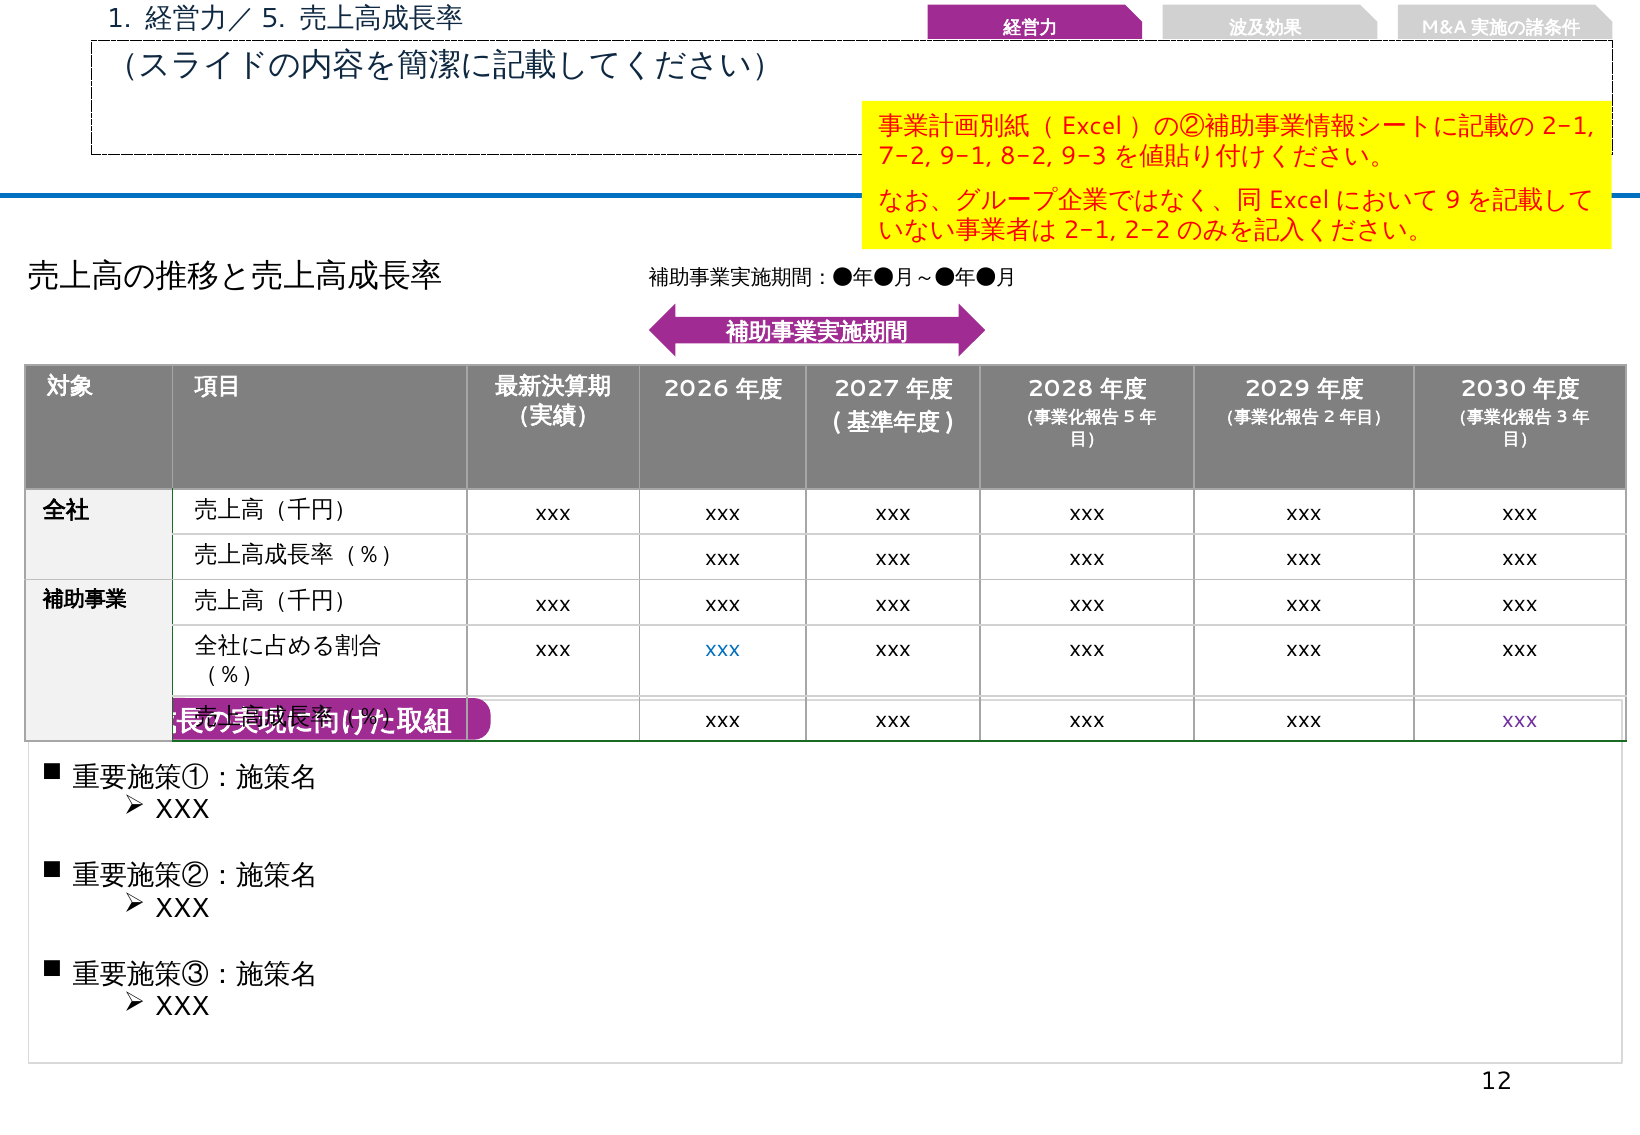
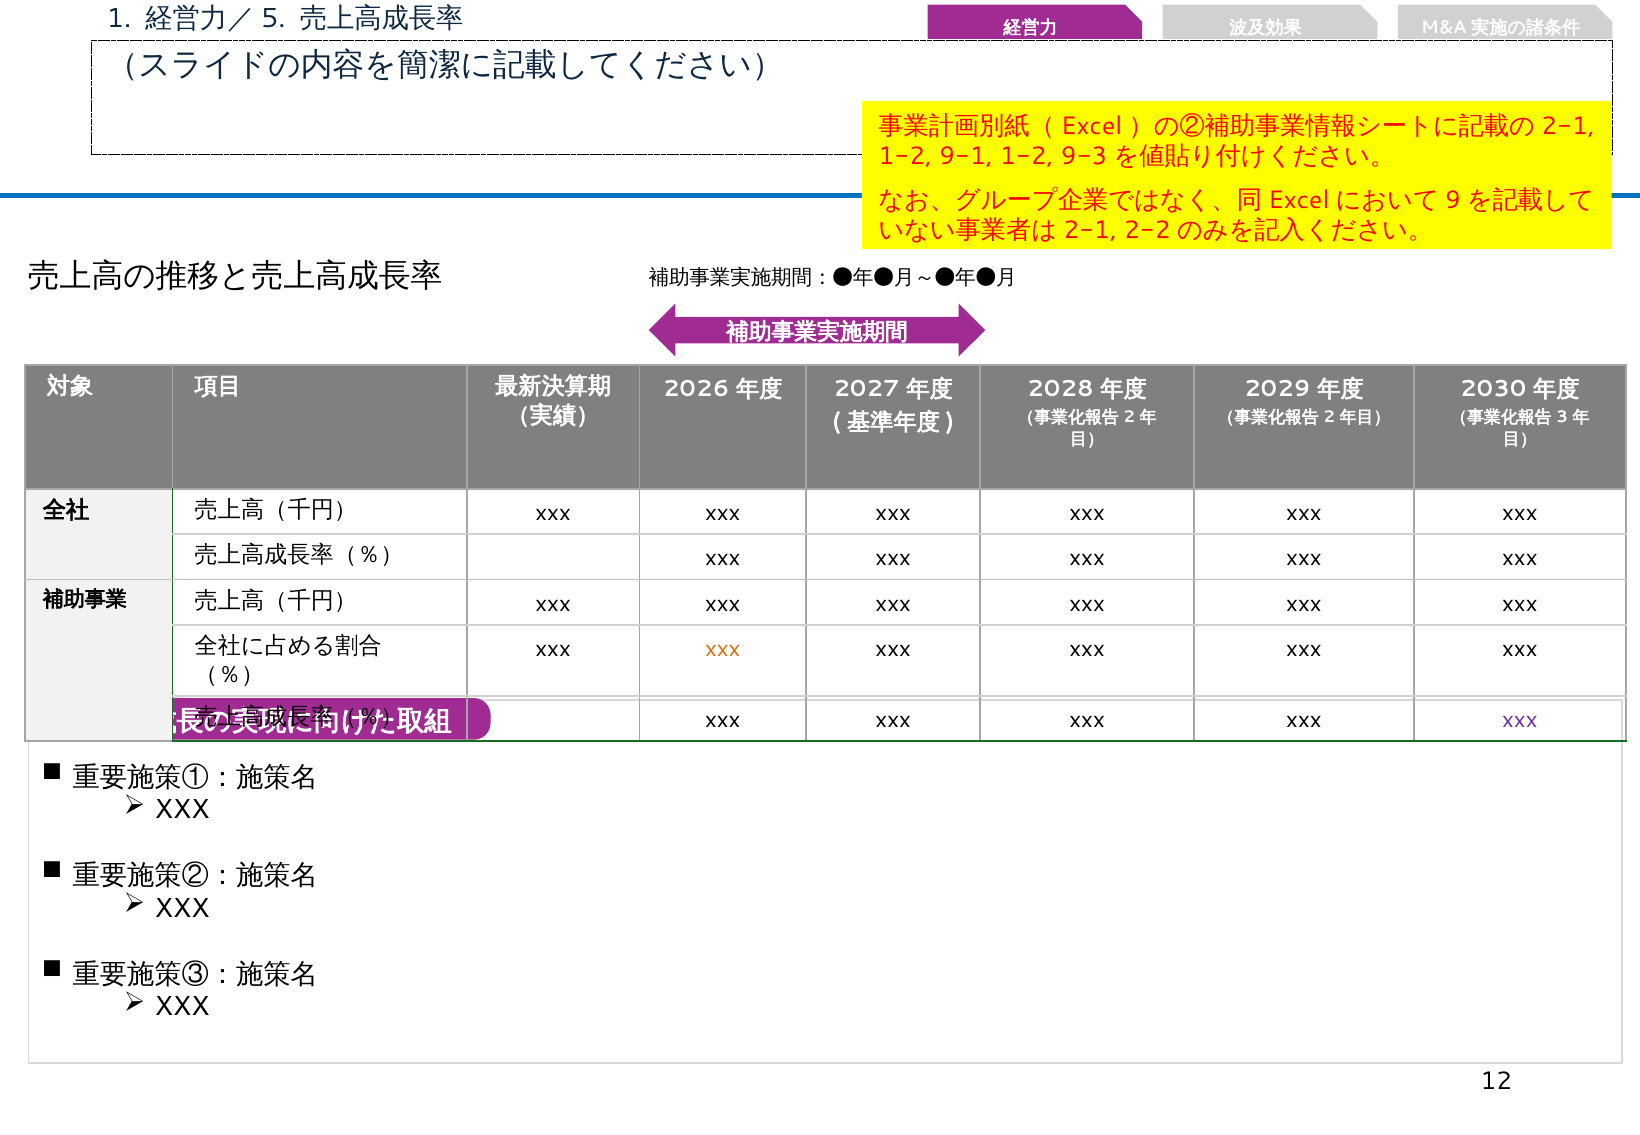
7-2: 7-2 -> 1-2 (905, 156)
9-1 8-2: 8-2 -> 1-2 (1027, 156)
5: 5 -> 2 (1129, 417)
xxx colour: blue -> orange (723, 649)
